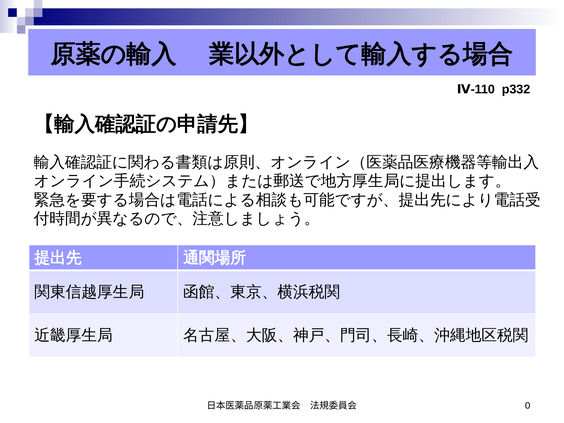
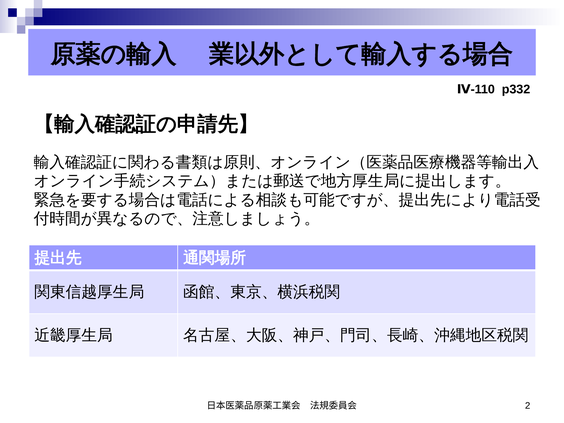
0: 0 -> 2 (528, 406)
